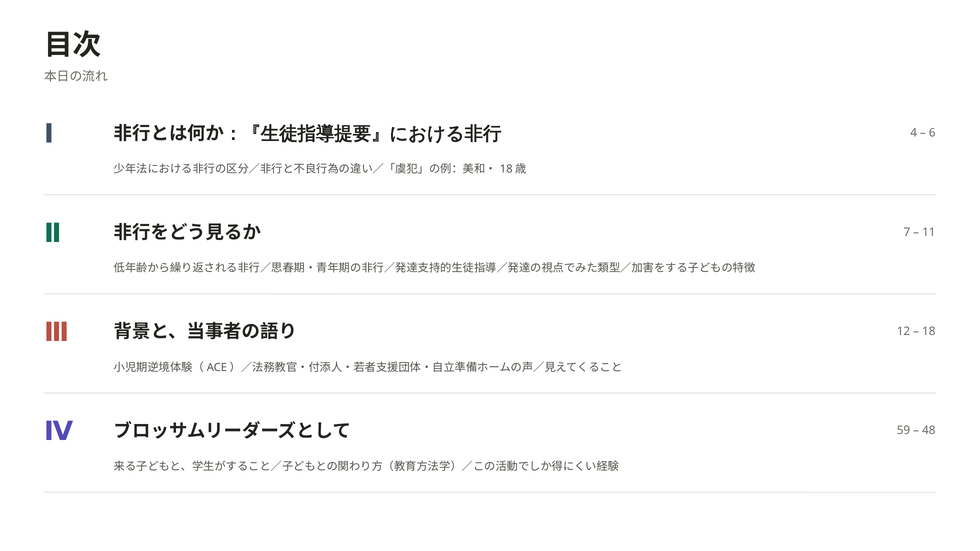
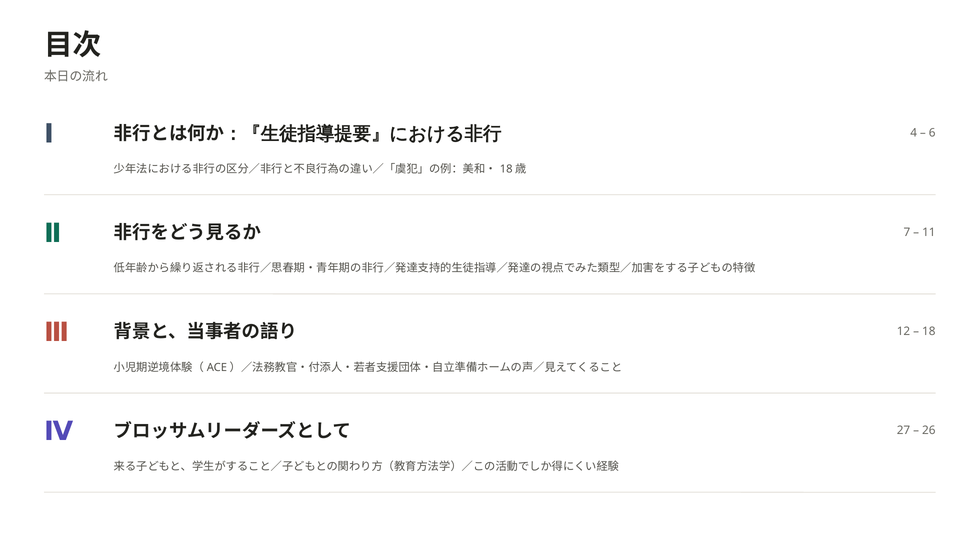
59: 59 -> 27 (903, 431)
48: 48 -> 26 (929, 431)
